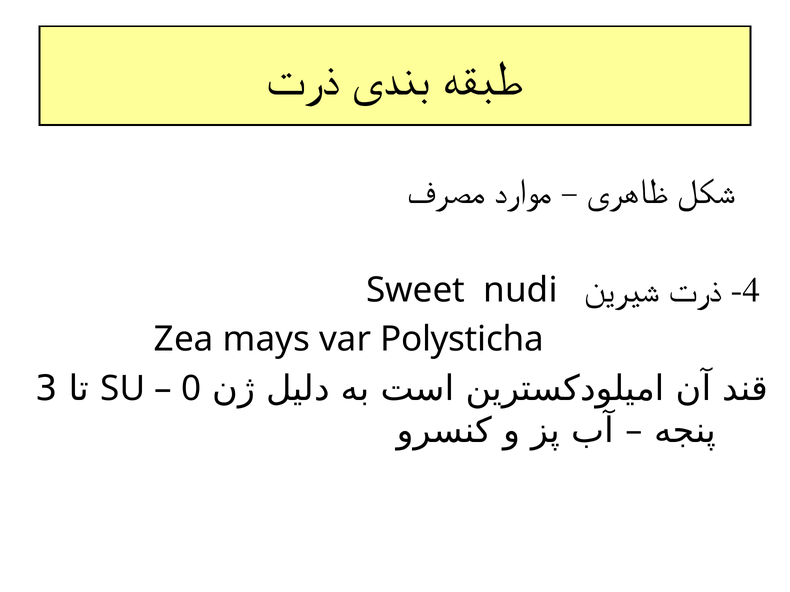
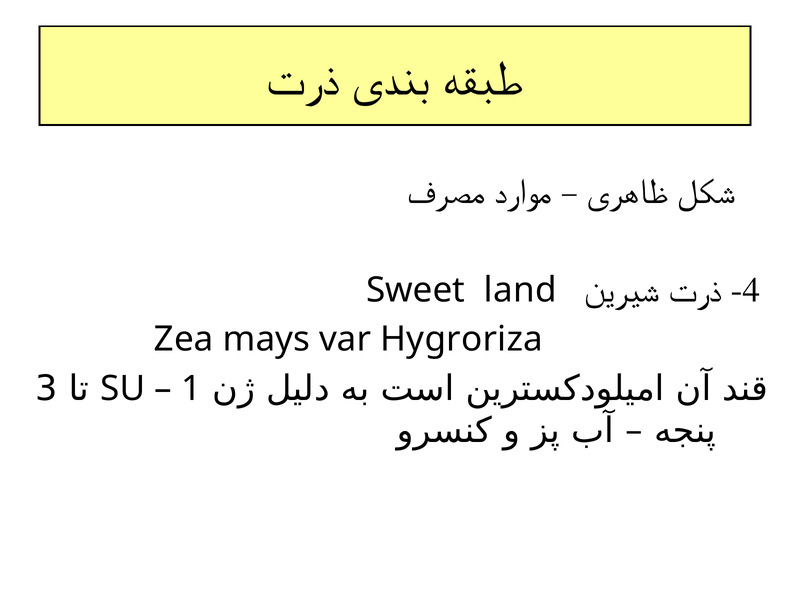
nudi: nudi -> land (520, 290)
Polysticha: Polysticha -> Hygroriza (462, 340)
0: 0 -> 1 (191, 389)
